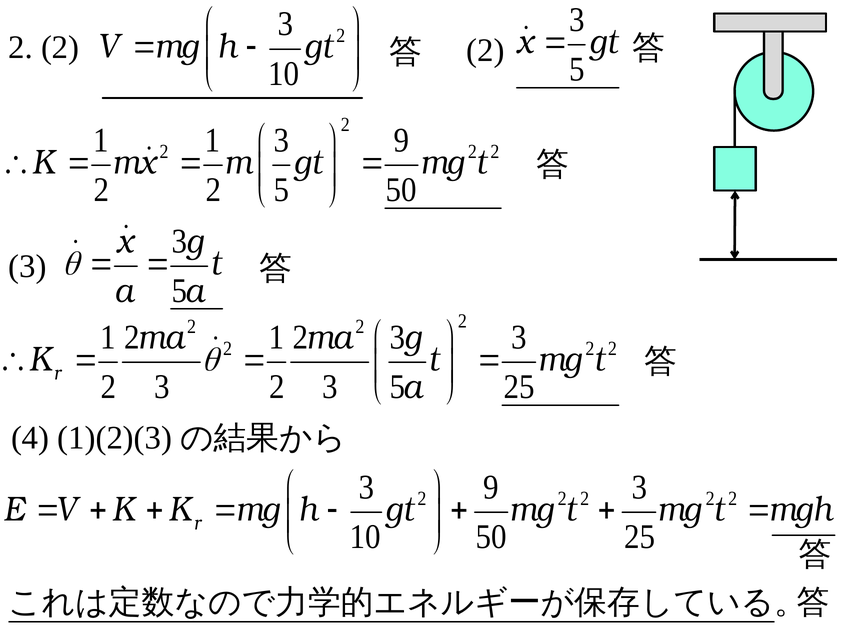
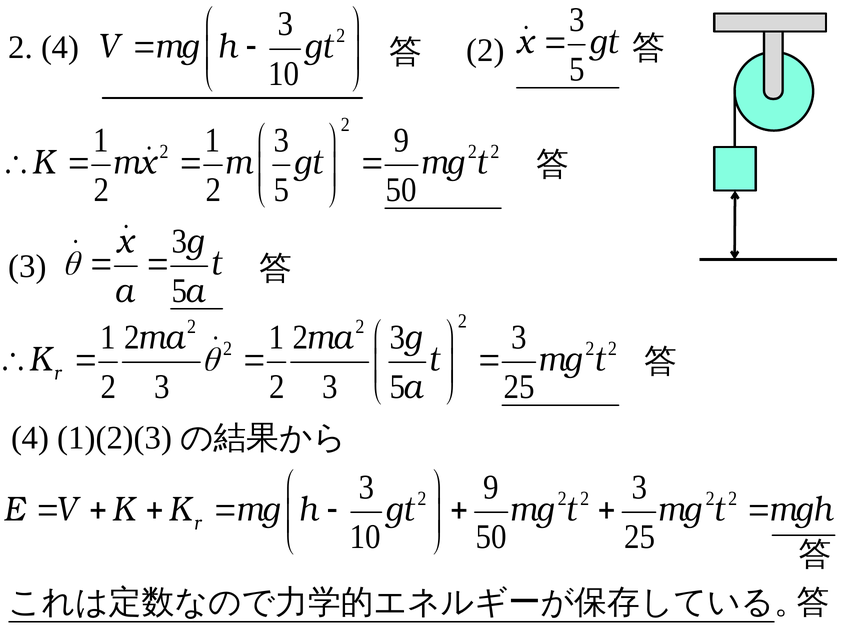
2: 2 -> 4 (60, 48)
